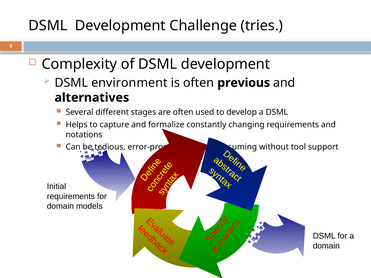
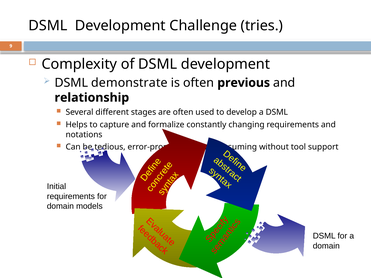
environment: environment -> demonstrate (129, 83)
alternatives: alternatives -> relationship (92, 98)
